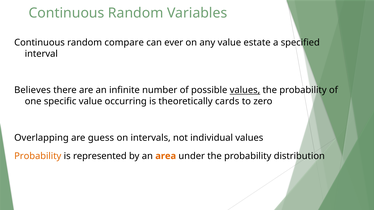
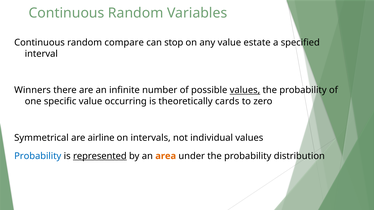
ever: ever -> stop (174, 43)
Believes: Believes -> Winners (33, 90)
Overlapping: Overlapping -> Symmetrical (41, 138)
guess: guess -> airline (101, 138)
Probability colour: orange -> blue (38, 156)
represented underline: none -> present (100, 156)
